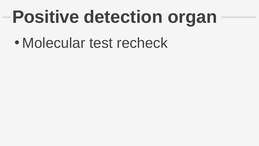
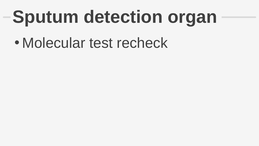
Positive: Positive -> Sputum (46, 17)
